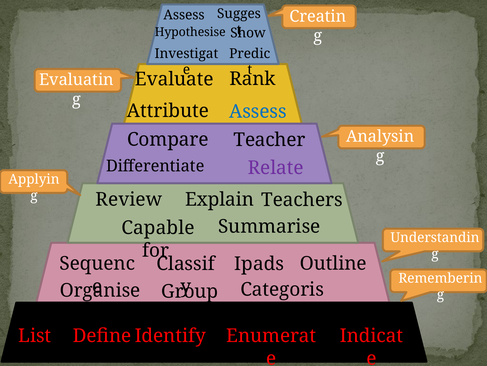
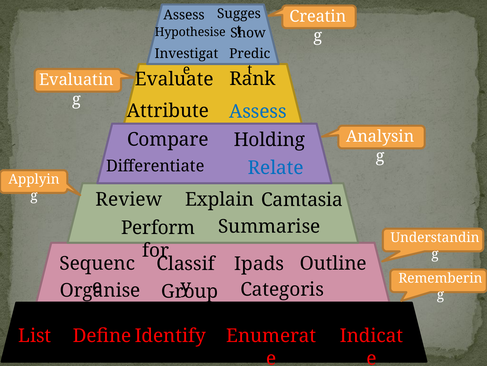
Teacher: Teacher -> Holding (269, 140)
Relate colour: purple -> blue (276, 168)
Teachers: Teachers -> Camtasia (302, 200)
Capable: Capable -> Perform (158, 227)
